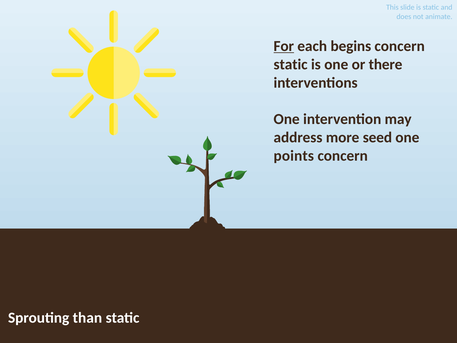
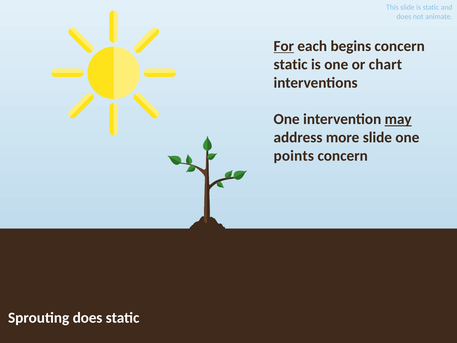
there: there -> chart (385, 64)
may underline: none -> present (398, 119)
more seed: seed -> slide (377, 137)
Sprouting than: than -> does (88, 318)
